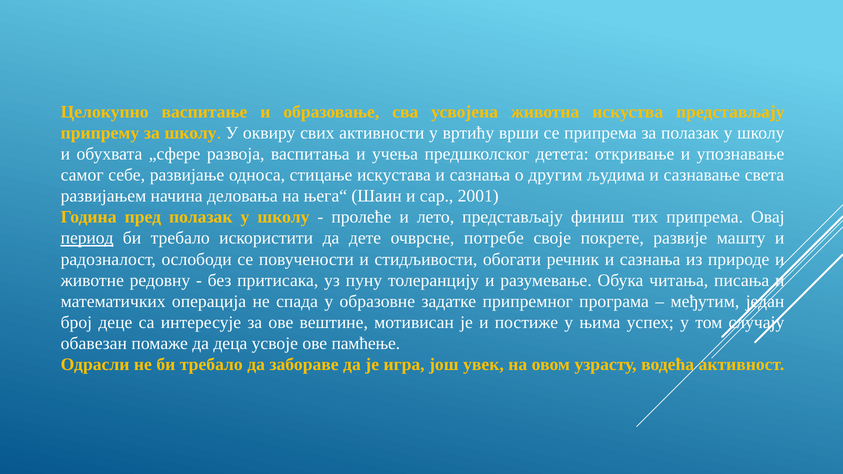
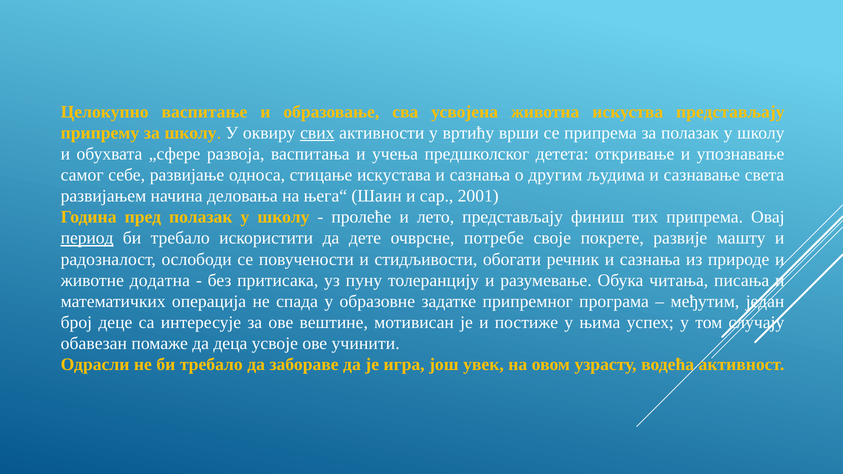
свих underline: none -> present (317, 133)
редовну: редовну -> додатна (160, 280)
памћење: памћење -> учинити (366, 344)
